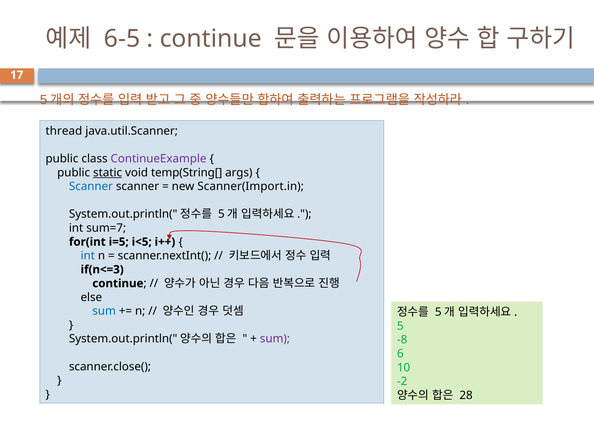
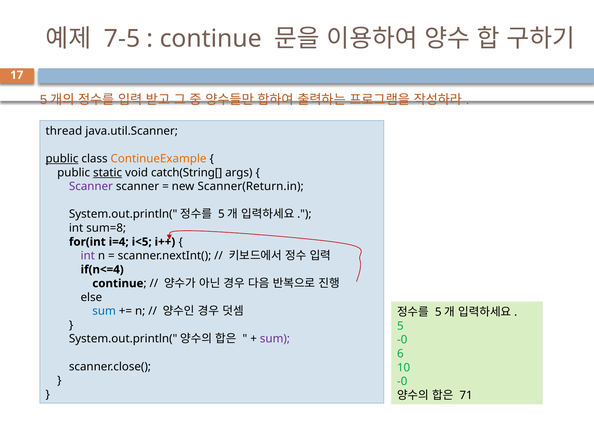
6-5: 6-5 -> 7-5 (122, 39)
public underline: none -> present (62, 159)
ContinueExample colour: purple -> orange (159, 159)
temp(String[: temp(String[ -> catch(String[ (187, 173)
Scanner colour: blue -> purple (91, 187)
Scanner(Import.in: Scanner(Import.in -> Scanner(Return.in (251, 187)
sum=7: sum=7 -> sum=8 (106, 228)
i=5: i=5 -> i=4 (119, 242)
int colour: blue -> purple (88, 256)
if(n<=3: if(n<=3 -> if(n<=4 (102, 270)
-8: -8 -> -0 (402, 340)
-2: -2 -> -0 (402, 382)
28: 28 -> 71 (466, 396)
